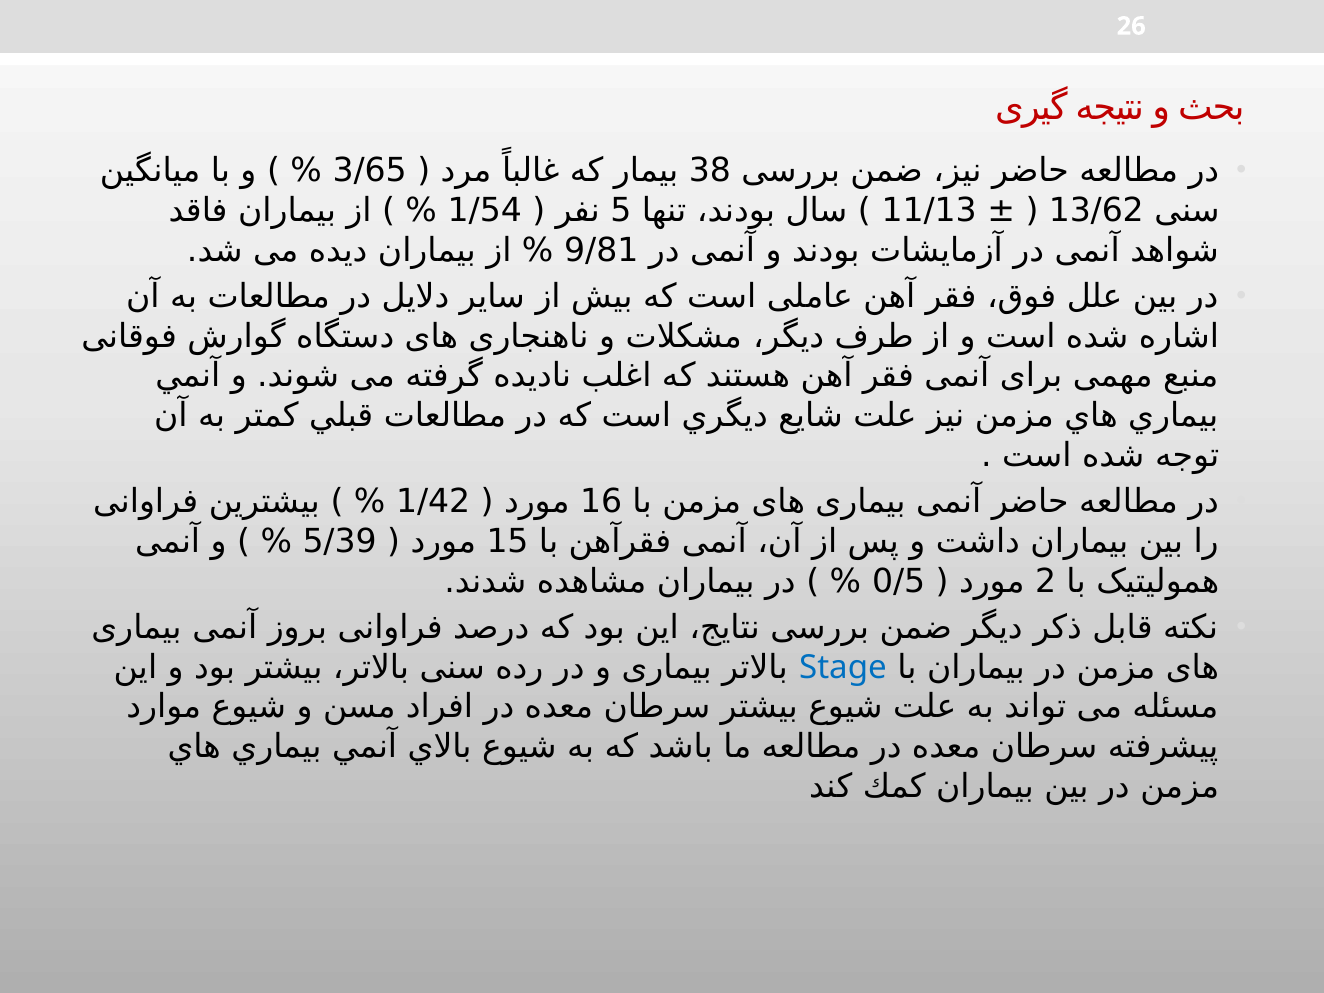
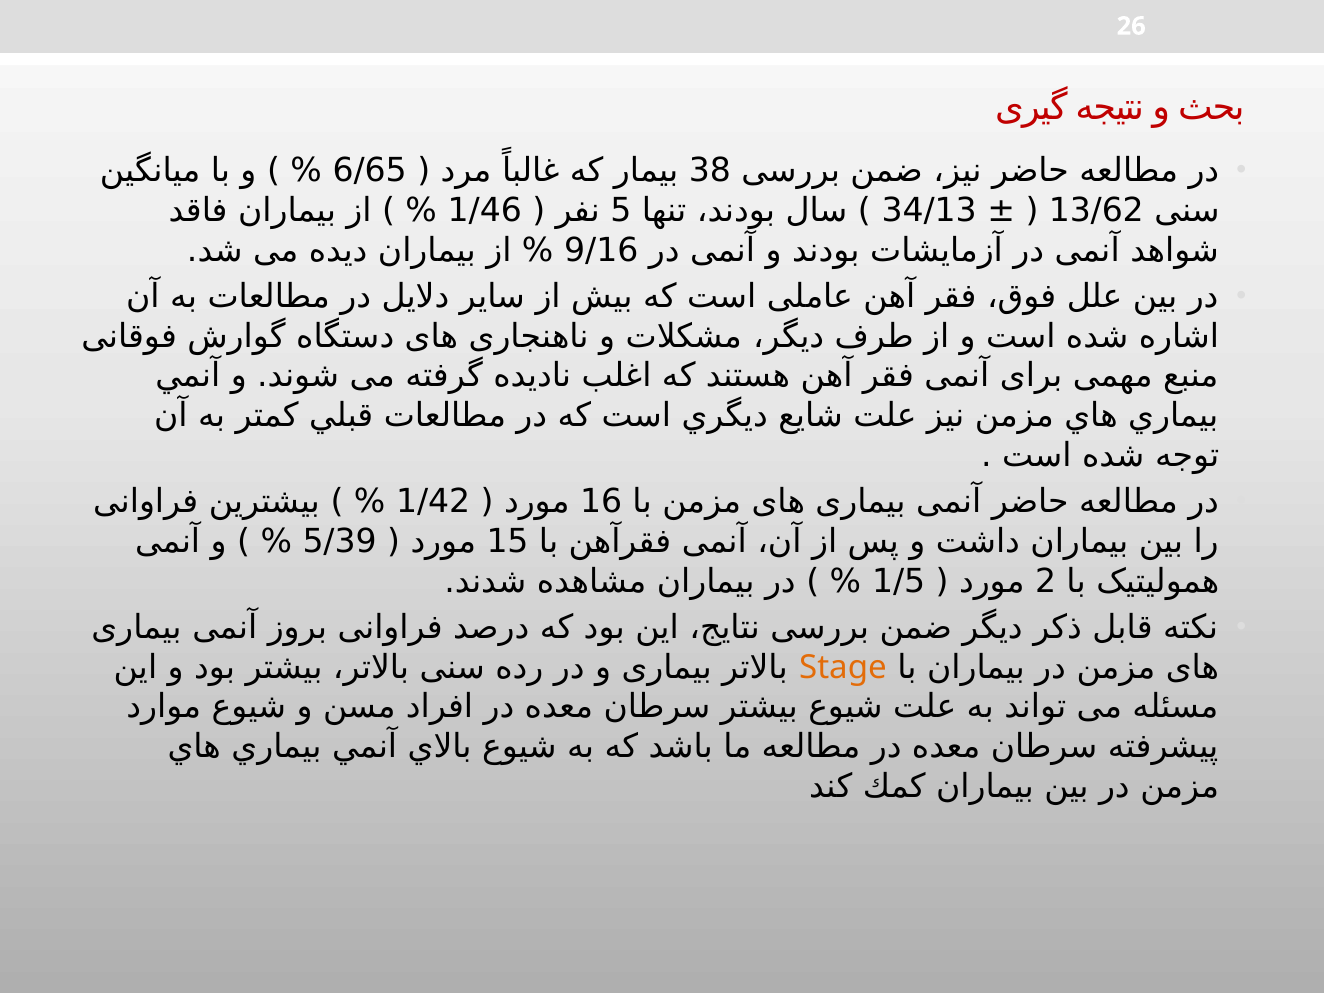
3/65: 3/65 -> 6/65 (370, 171)
1/54: 1/54 -> 1/46 (485, 211)
11/13: 11/13 -> 34/13 (929, 211)
9/81: 9/81 -> 9/16 (601, 250)
0/5: 0/5 -> 1/5 (899, 581)
Stage colour: blue -> orange (843, 667)
